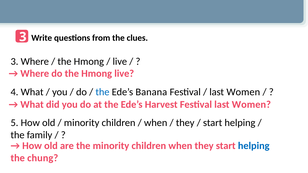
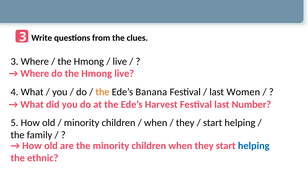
the colour: blue -> orange (102, 92)
Festival last Women: Women -> Number (251, 105)
chung: chung -> ethnic (43, 158)
